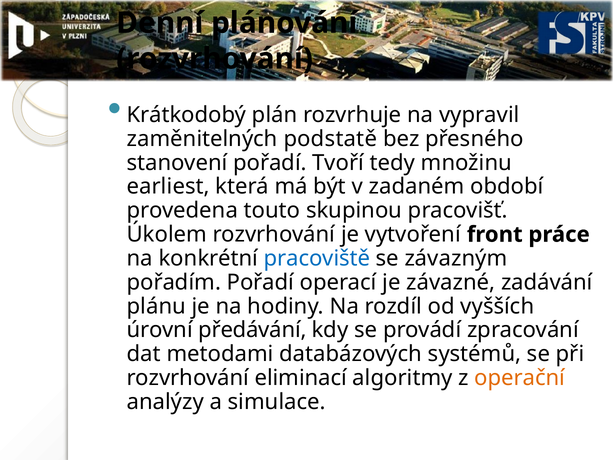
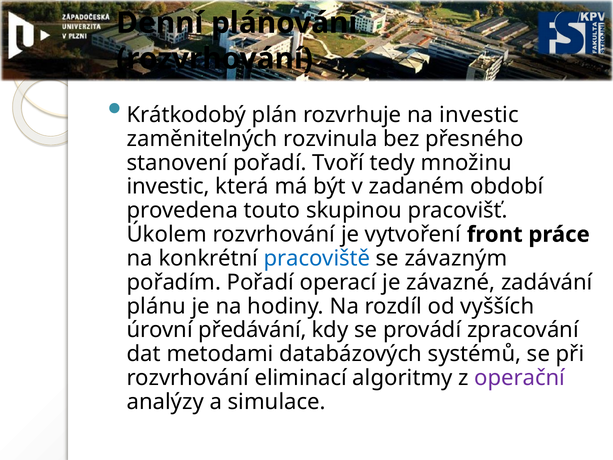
na vypravil: vypravil -> investic (479, 115)
podstatě: podstatě -> rozvinula (331, 139)
earliest: earliest -> investic (168, 187)
operační colour: orange -> purple (520, 378)
